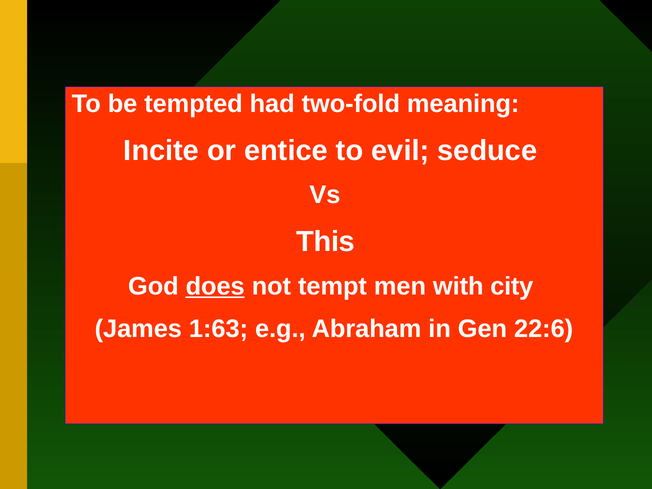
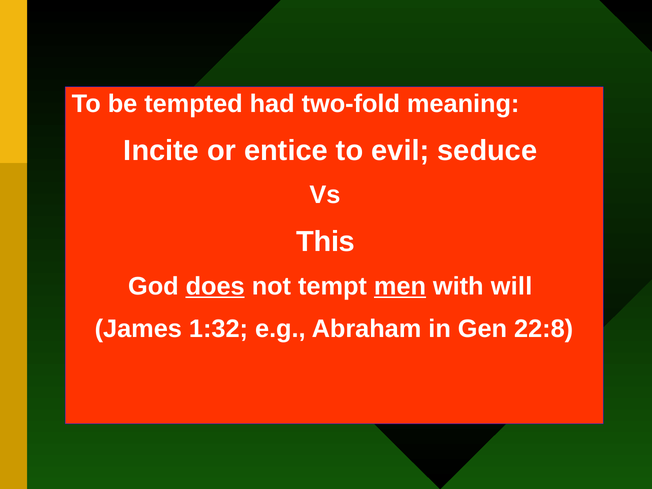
men underline: none -> present (400, 286)
city: city -> will (512, 286)
1:63: 1:63 -> 1:32 (218, 329)
22:6: 22:6 -> 22:8 (544, 329)
